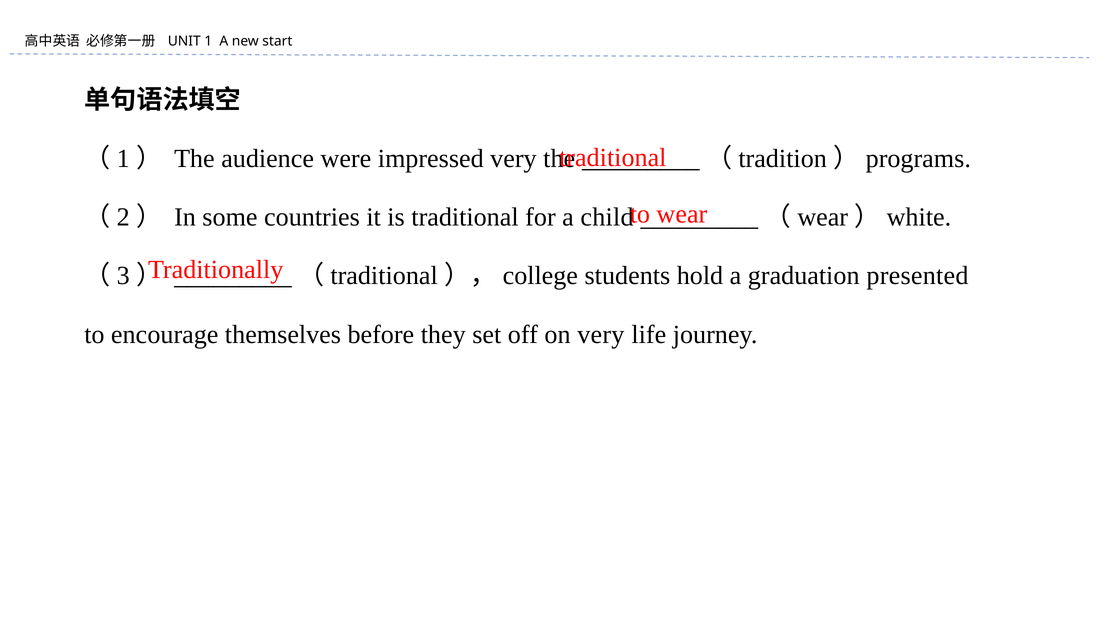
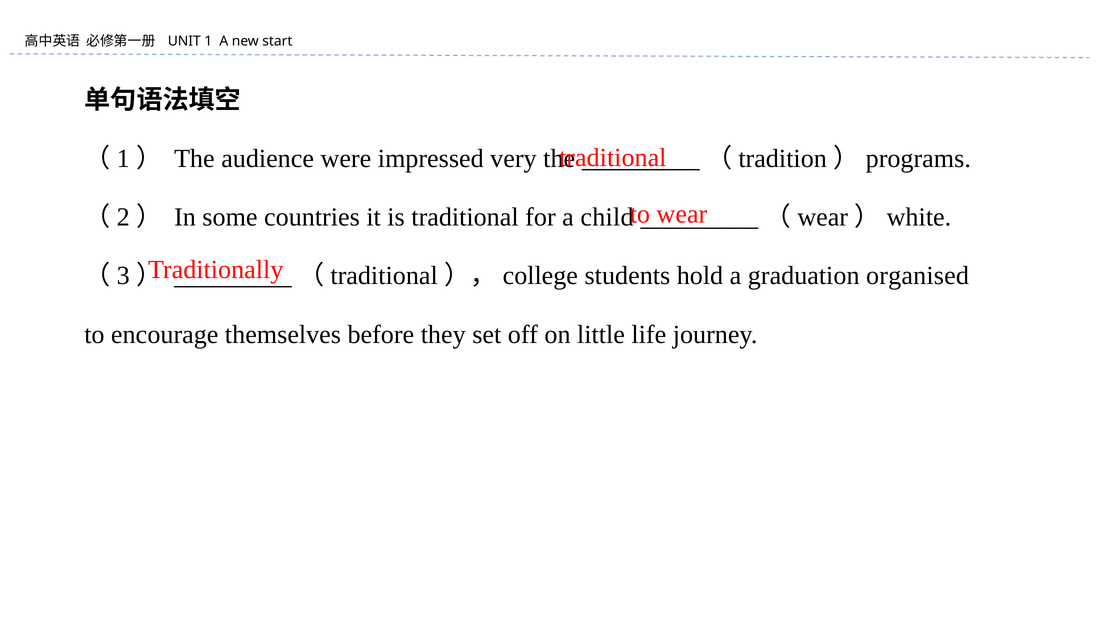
presented: presented -> organised (917, 276)
on very: very -> little (601, 334)
